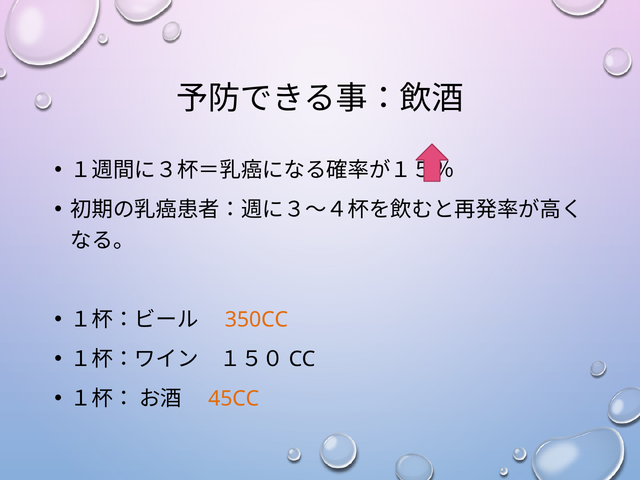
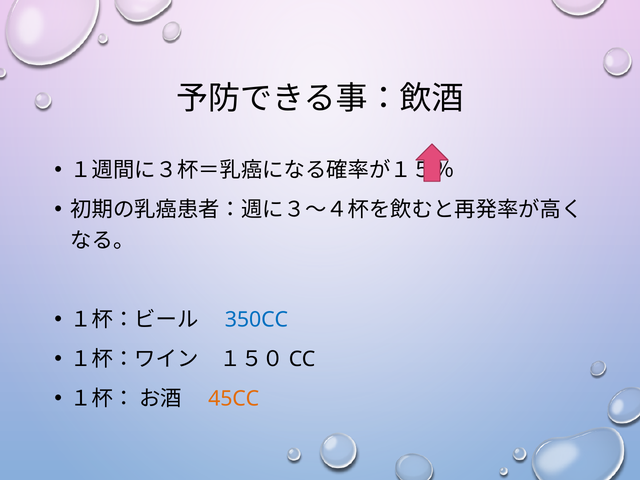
350CC colour: orange -> blue (256, 320)
